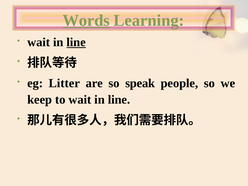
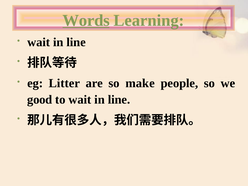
line underline: present -> none (76, 42)
speak: speak -> make (140, 83)
keep: keep -> good (40, 100)
